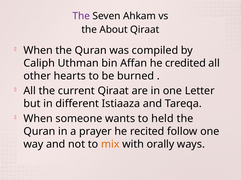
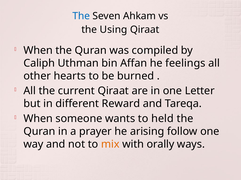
The colour: purple -> blue (81, 16)
About: About -> Using (114, 30)
credited: credited -> feelings (185, 63)
Istiaaza: Istiaaza -> Reward (121, 104)
recited: recited -> arising (147, 132)
